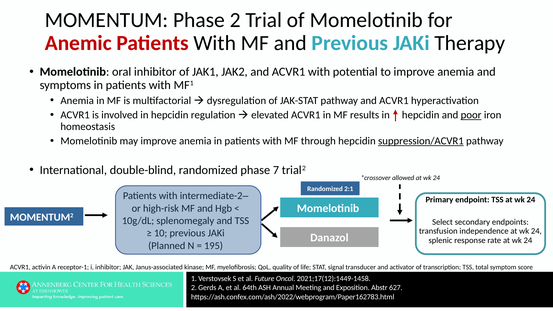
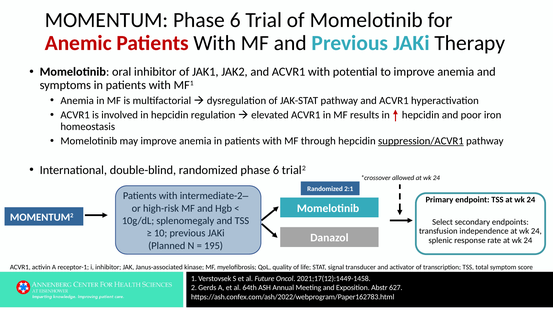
MOMENTUM Phase 2: 2 -> 6 (235, 20)
poor underline: present -> none (471, 115)
randomized phase 7: 7 -> 6 (276, 170)
